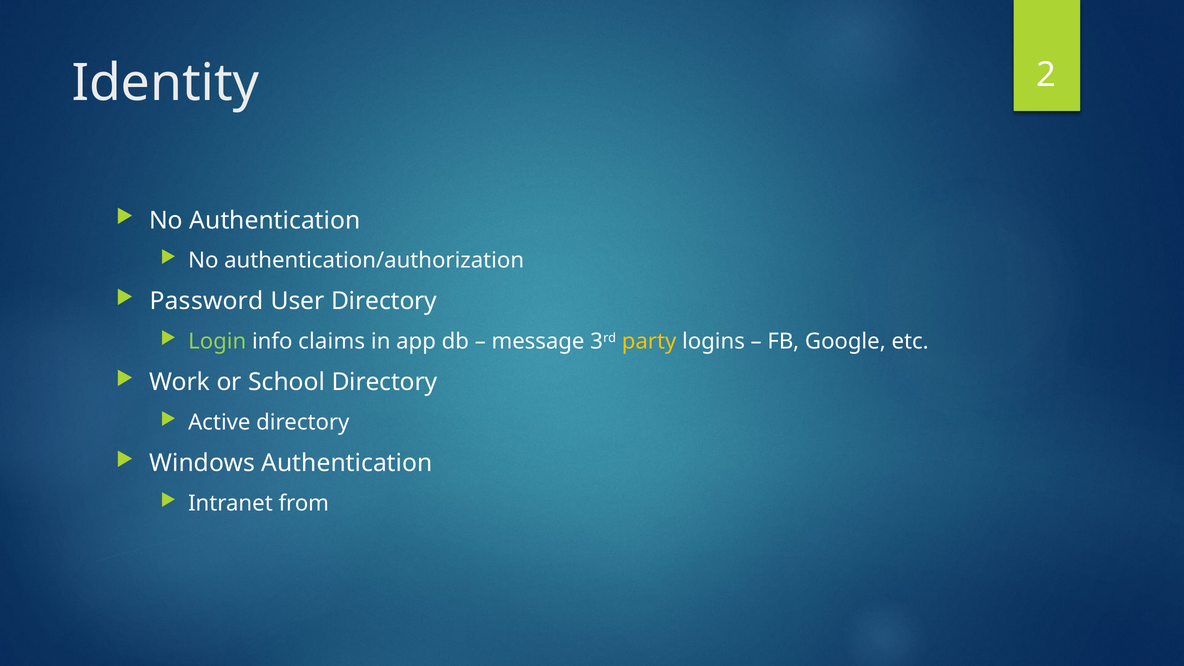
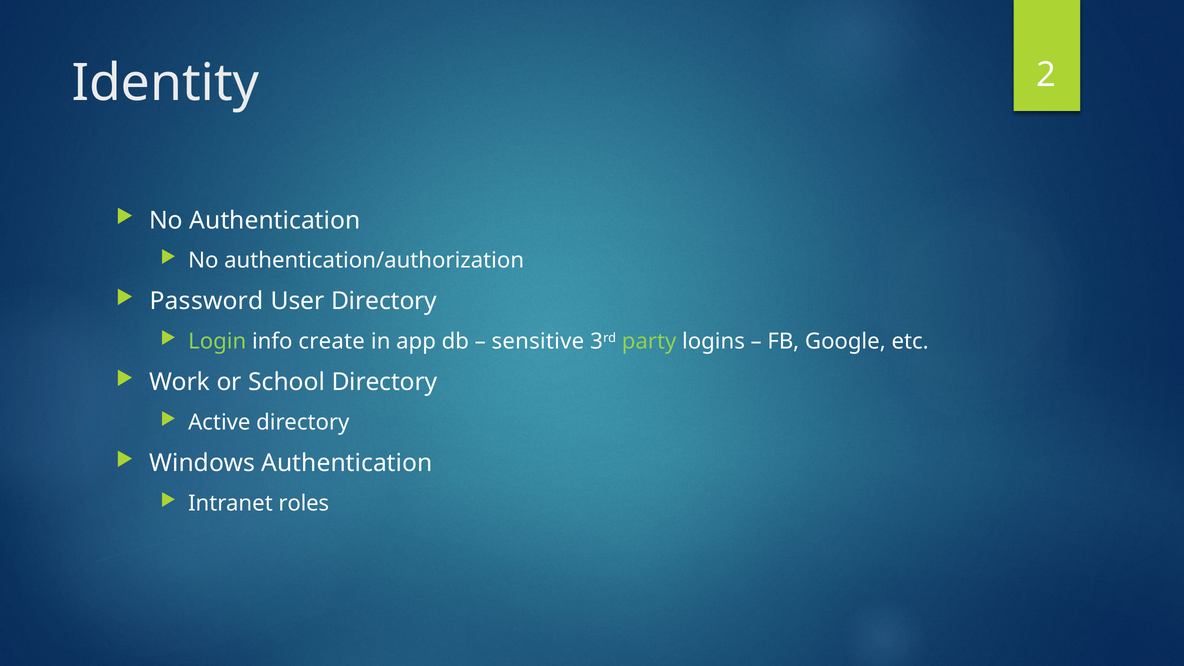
claims: claims -> create (332, 342)
message: message -> sensitive (538, 342)
party colour: yellow -> light green (649, 342)
from: from -> roles (304, 503)
